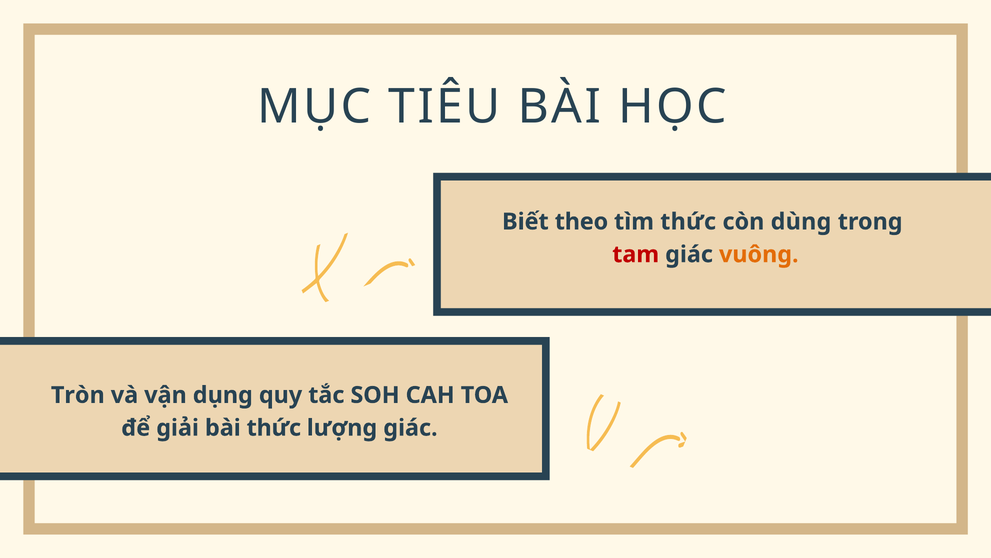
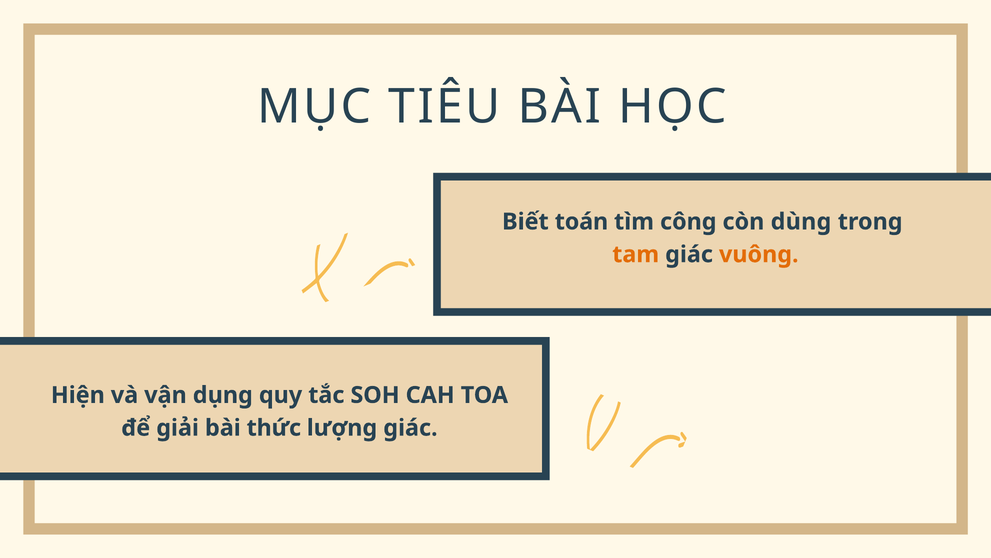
theo: theo -> toán (581, 221)
tìm thức: thức -> công (688, 221)
tam colour: red -> orange (636, 254)
Tròn: Tròn -> Hiện (78, 395)
